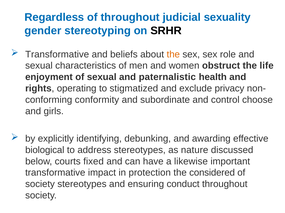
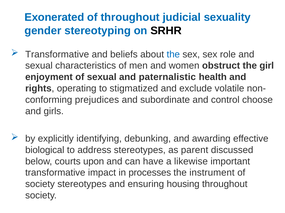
Regardless: Regardless -> Exonerated (54, 17)
the colour: orange -> blue (173, 55)
life: life -> girl (267, 66)
privacy: privacy -> volatile (229, 89)
conformity: conformity -> prejudices (97, 100)
nature: nature -> parent (195, 150)
fixed: fixed -> upon (94, 162)
protection: protection -> processes (150, 173)
considered: considered -> instrument (212, 173)
conduct: conduct -> housing (183, 185)
